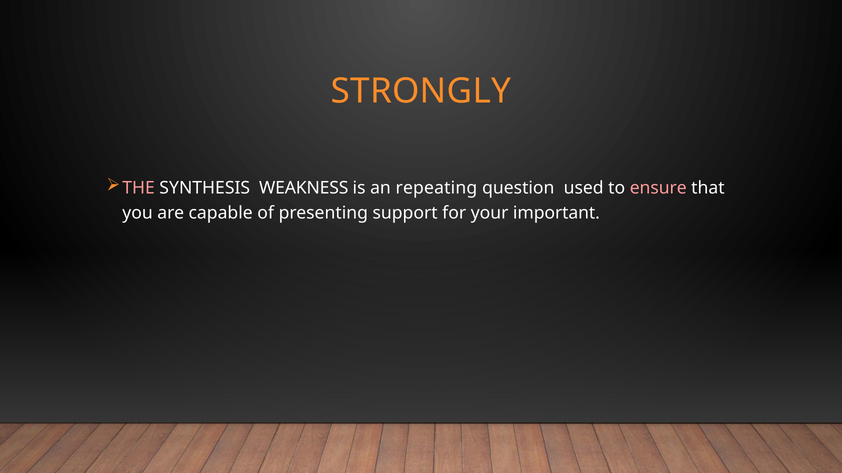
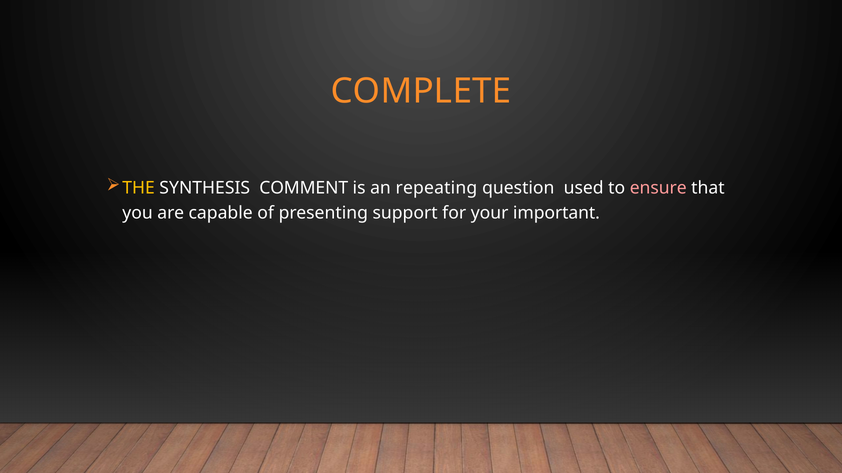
STRONGLY: STRONGLY -> COMPLETE (421, 92)
THE colour: pink -> yellow (139, 188)
WEAKNESS: WEAKNESS -> COMMENT (304, 188)
